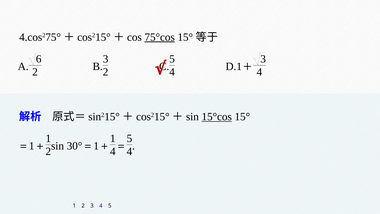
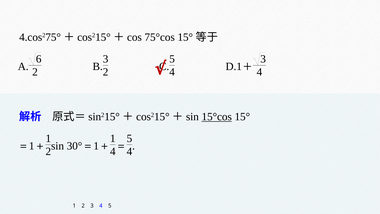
75°cos underline: present -> none (160, 37)
